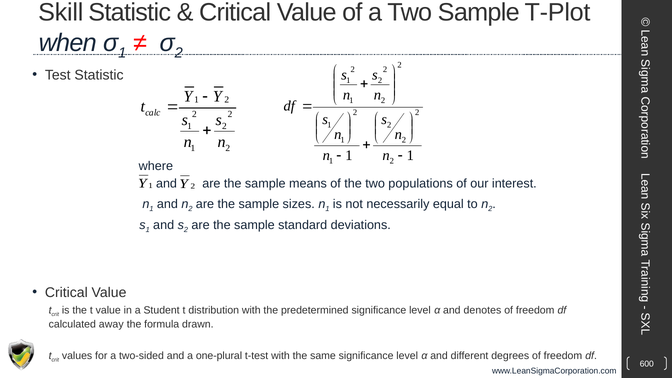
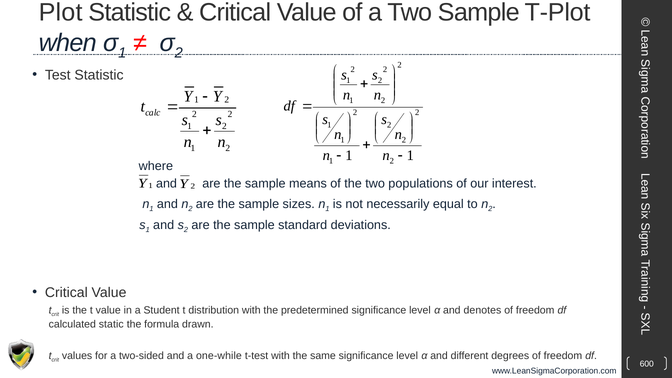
Skill: Skill -> Plot (61, 13)
away: away -> static (111, 324)
one-plural: one-plural -> one-while (219, 356)
